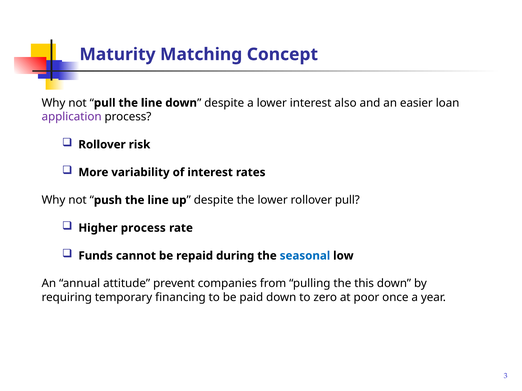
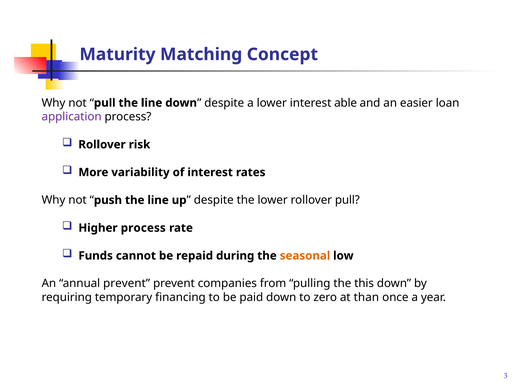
also: also -> able (346, 103)
seasonal colour: blue -> orange (305, 256)
annual attitude: attitude -> prevent (127, 284)
poor: poor -> than (366, 298)
